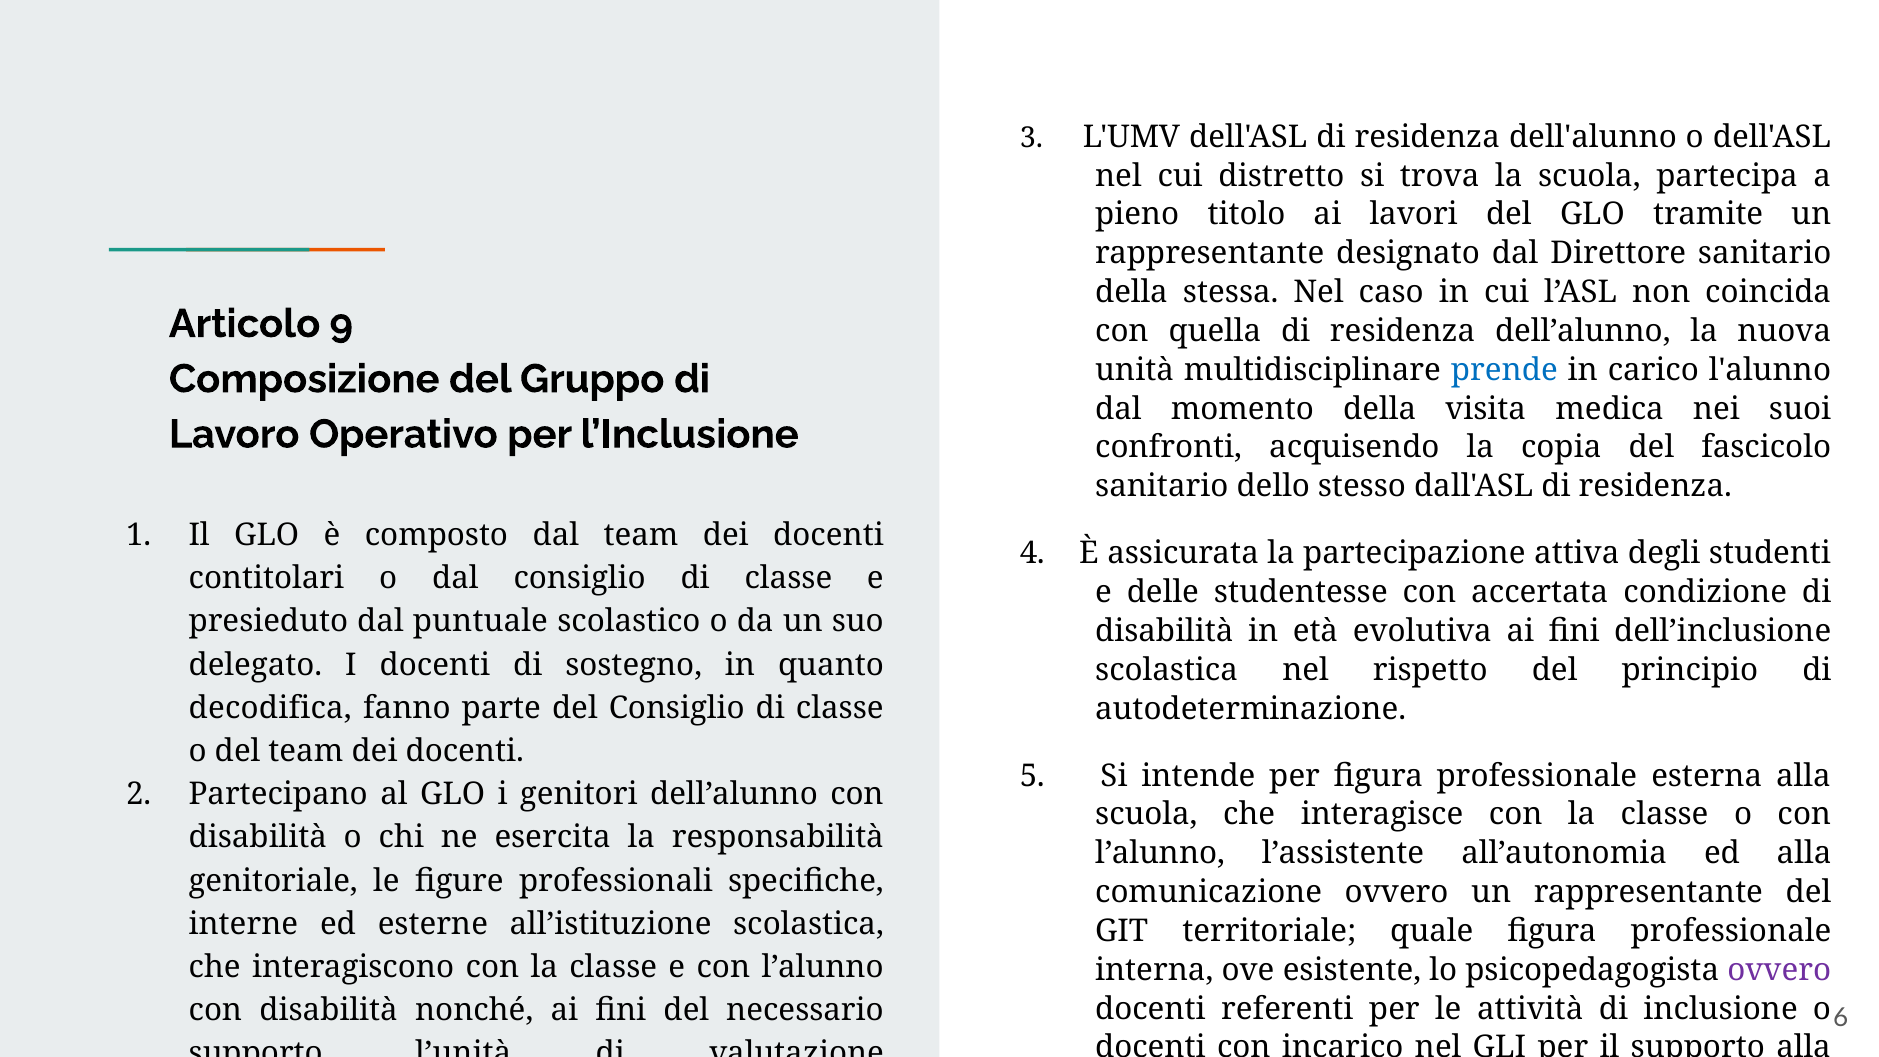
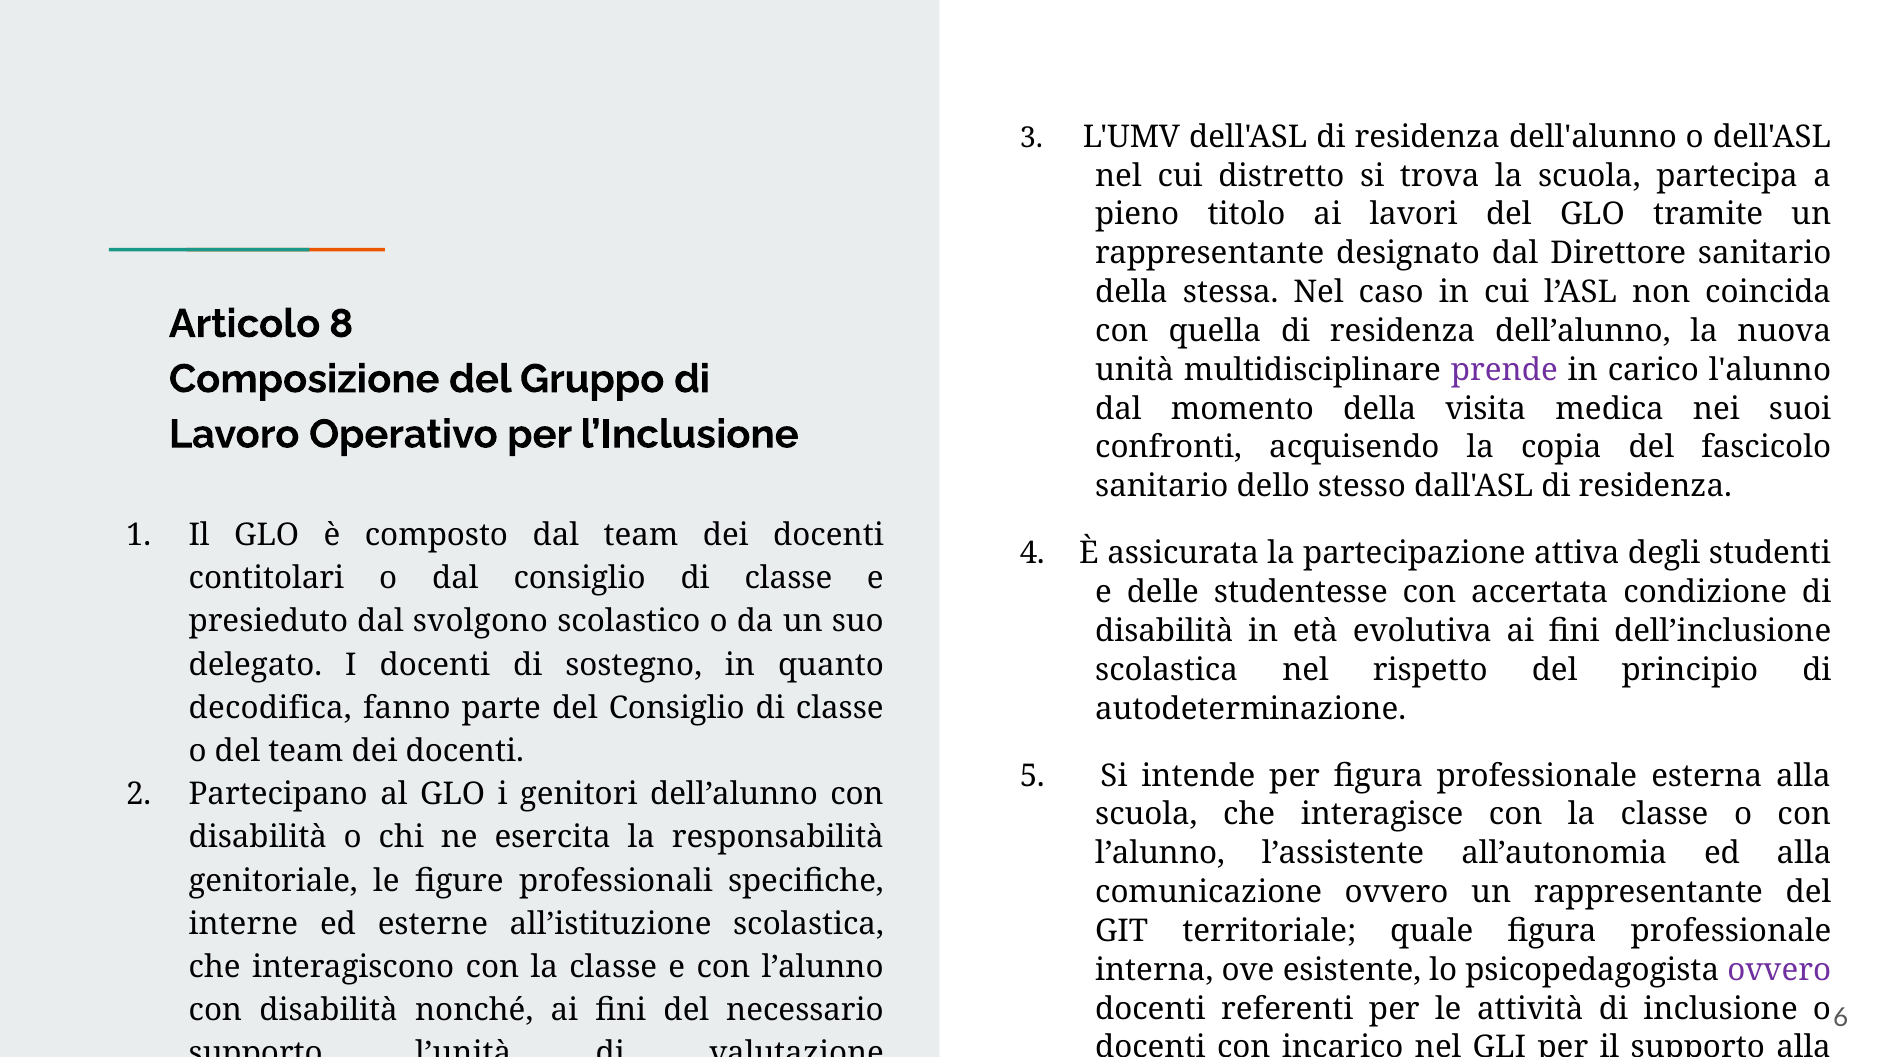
9: 9 -> 8 (341, 324)
prende colour: blue -> purple (1504, 370)
puntuale: puntuale -> svolgono (480, 622)
